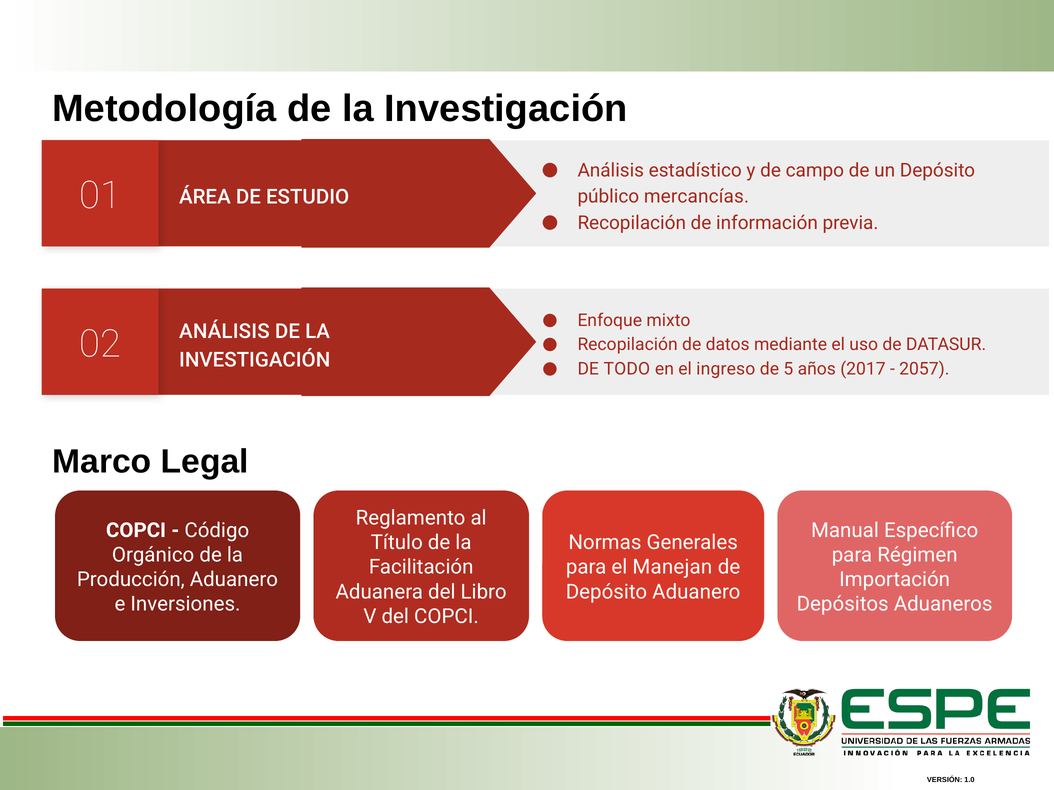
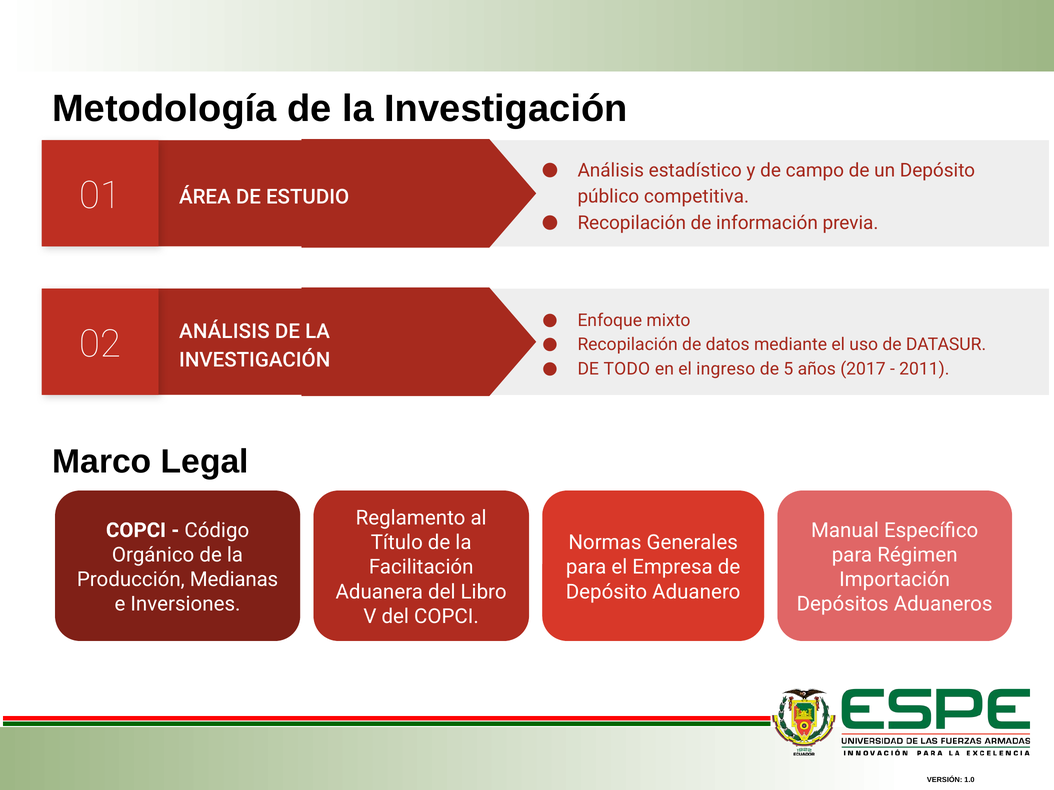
mercancías: mercancías -> competitiva (697, 197)
2057: 2057 -> 2011 (924, 369)
Manejan: Manejan -> Empresa (673, 568)
Producción Aduanero: Aduanero -> Medianas (234, 580)
